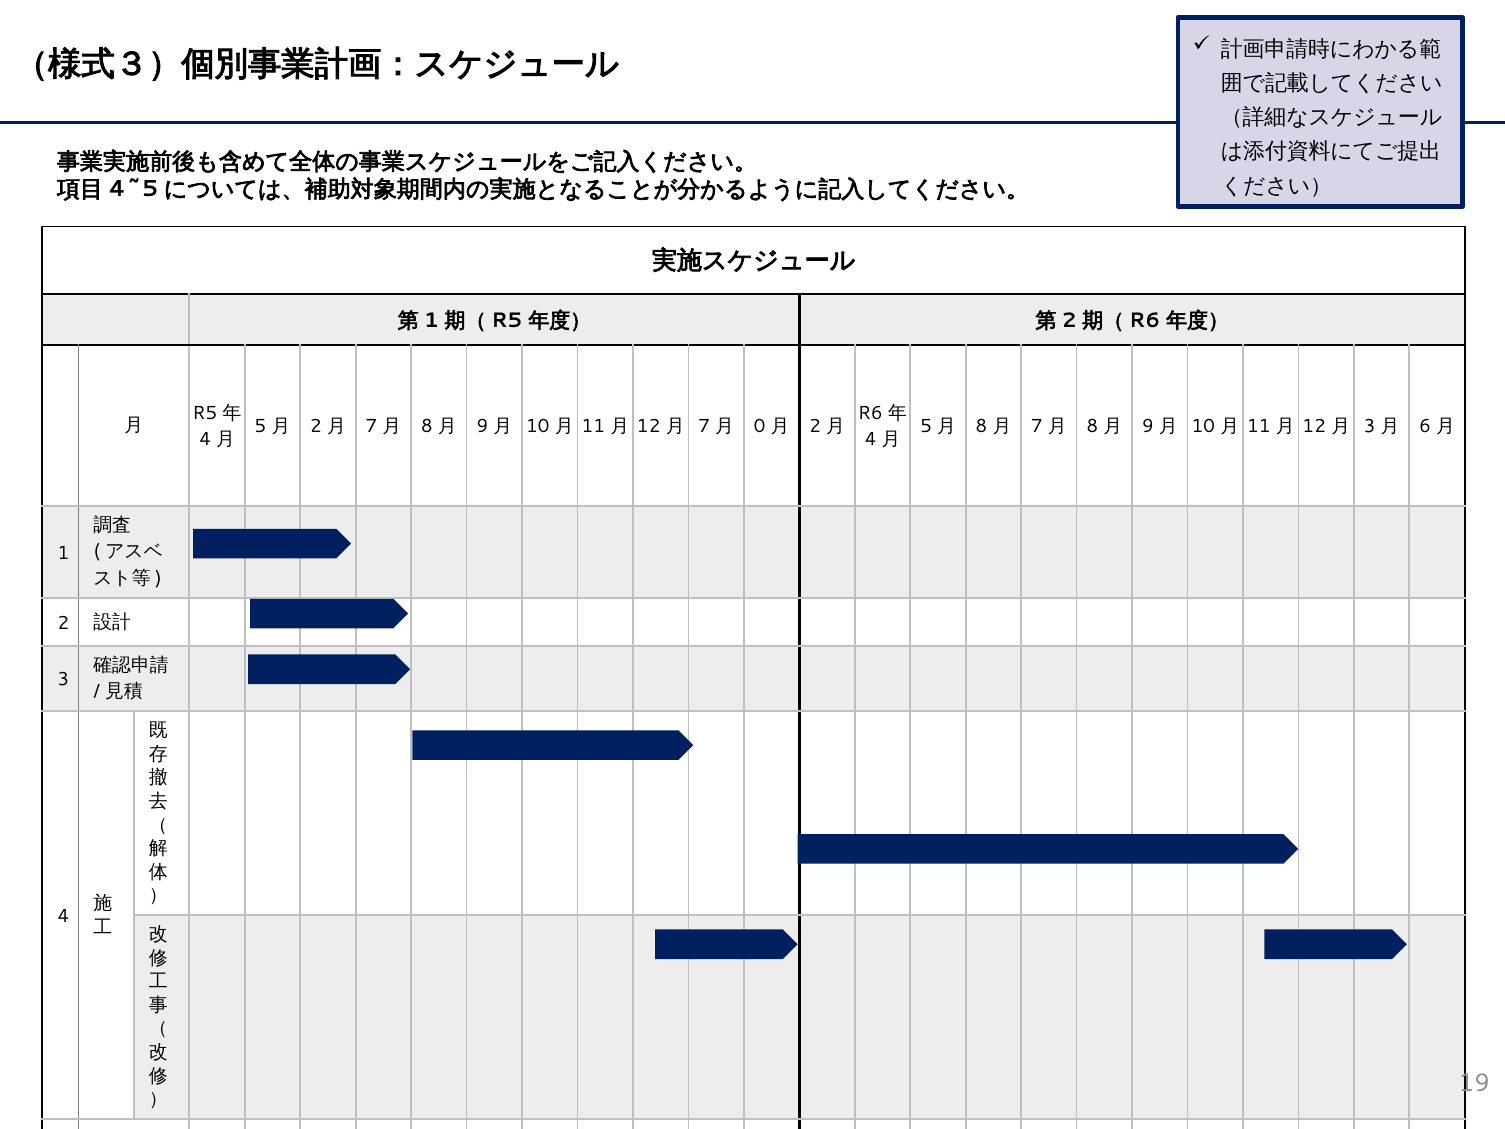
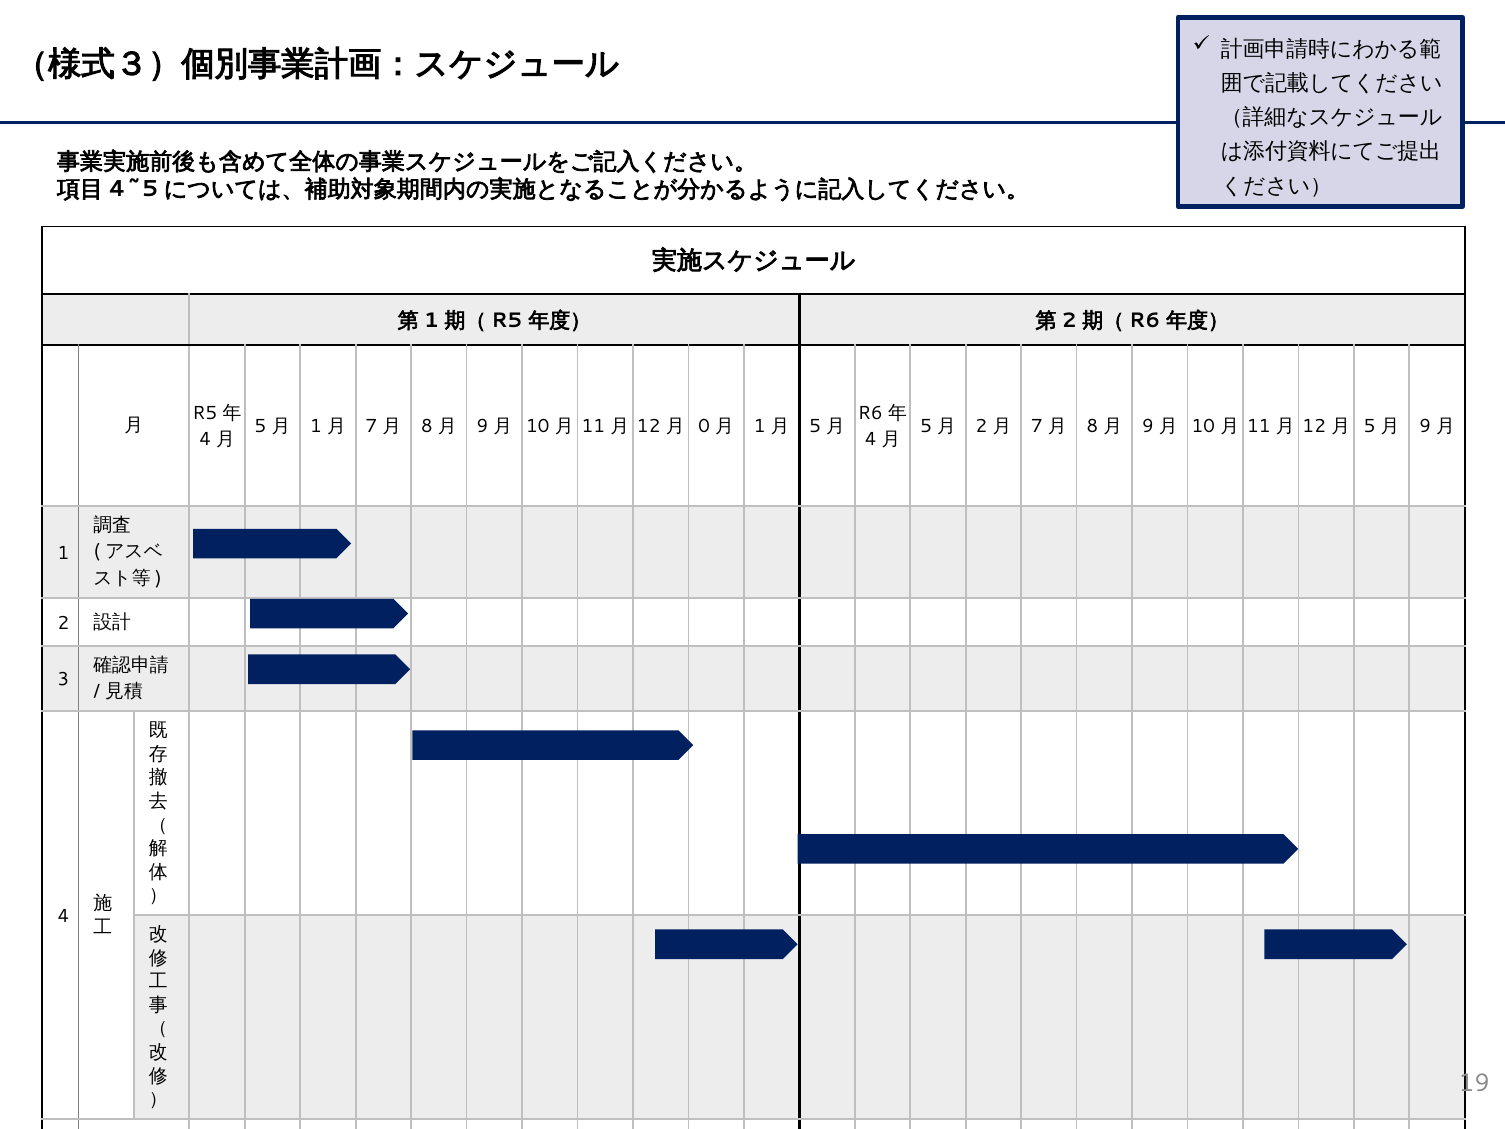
2: 2 -> 1 (316, 426)
7: 7 -> 0 (704, 426)
0: 0 -> 1 (760, 426)
2: 2 -> 5 (815, 426)
8: 8 -> 2 (981, 426)
3: 3 -> 5 (1370, 426)
6: 6 -> 9 (1425, 426)
